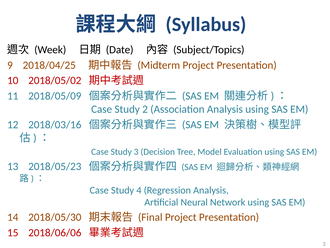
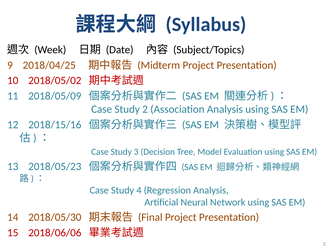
2018/03/16: 2018/03/16 -> 2018/15/16 (55, 124)
